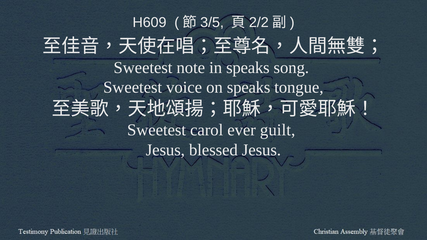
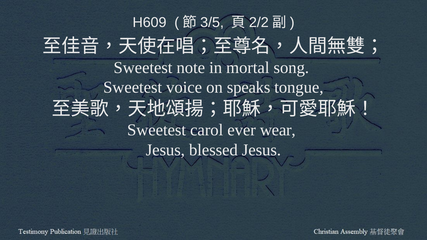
in speaks: speaks -> mortal (248, 68)
guilt: guilt -> wear (278, 130)
